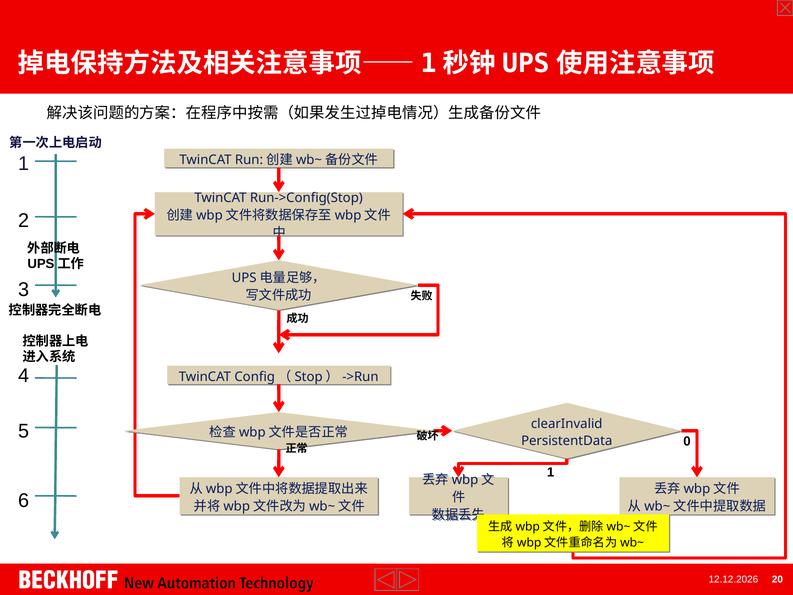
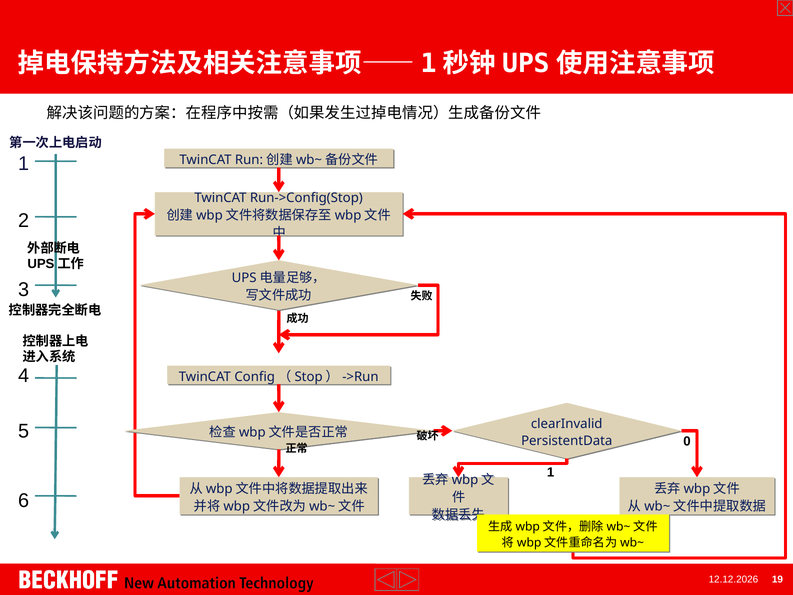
20: 20 -> 19 (777, 579)
